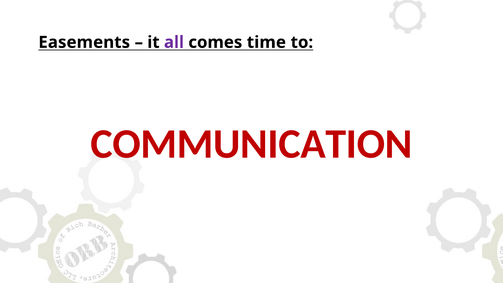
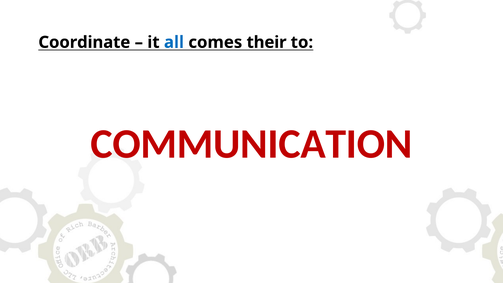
Easements: Easements -> Coordinate (84, 42)
all colour: purple -> blue (174, 42)
time: time -> their (267, 42)
